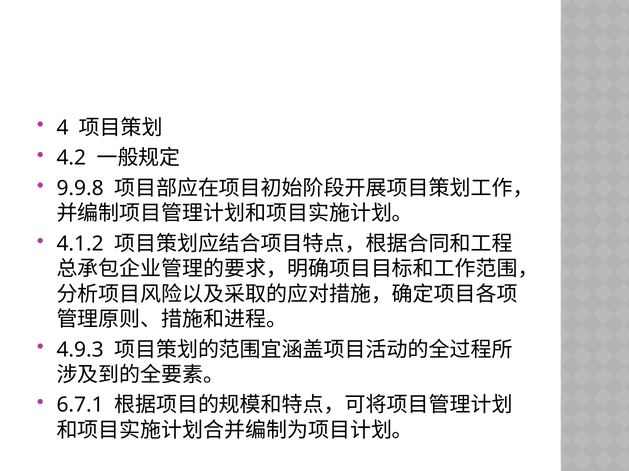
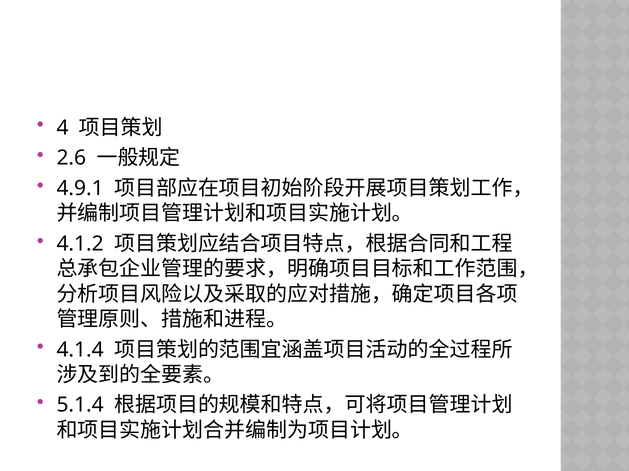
4.2: 4.2 -> 2.6 (71, 158)
9.9.8: 9.9.8 -> 4.9.1 (80, 189)
4.9.3: 4.9.3 -> 4.1.4 (80, 350)
6.7.1: 6.7.1 -> 5.1.4 (80, 406)
